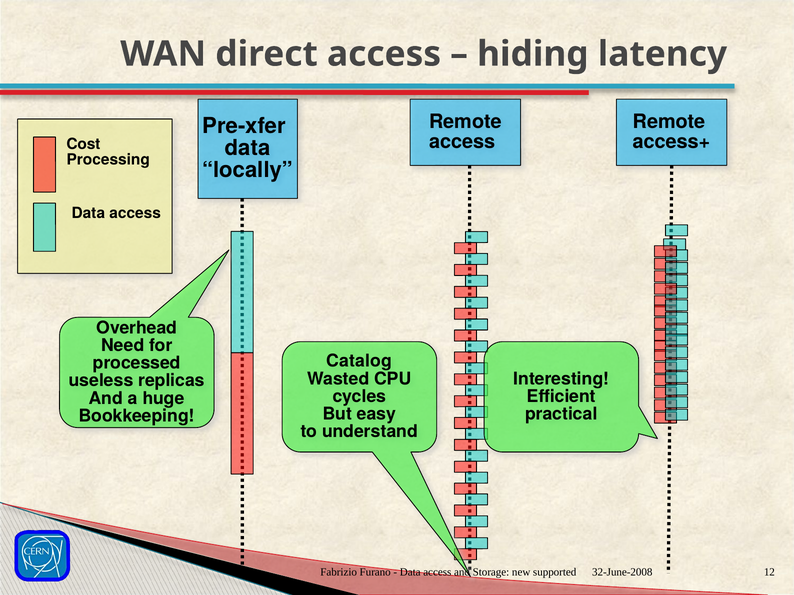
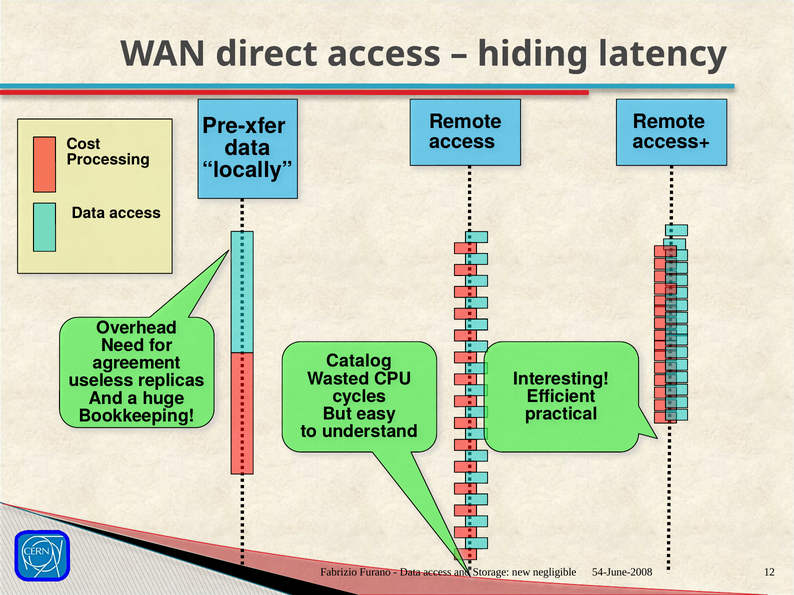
processed: processed -> agreement (137, 363)
supported: supported -> negligible (555, 572)
32-June-2008: 32-June-2008 -> 54-June-2008 (622, 572)
